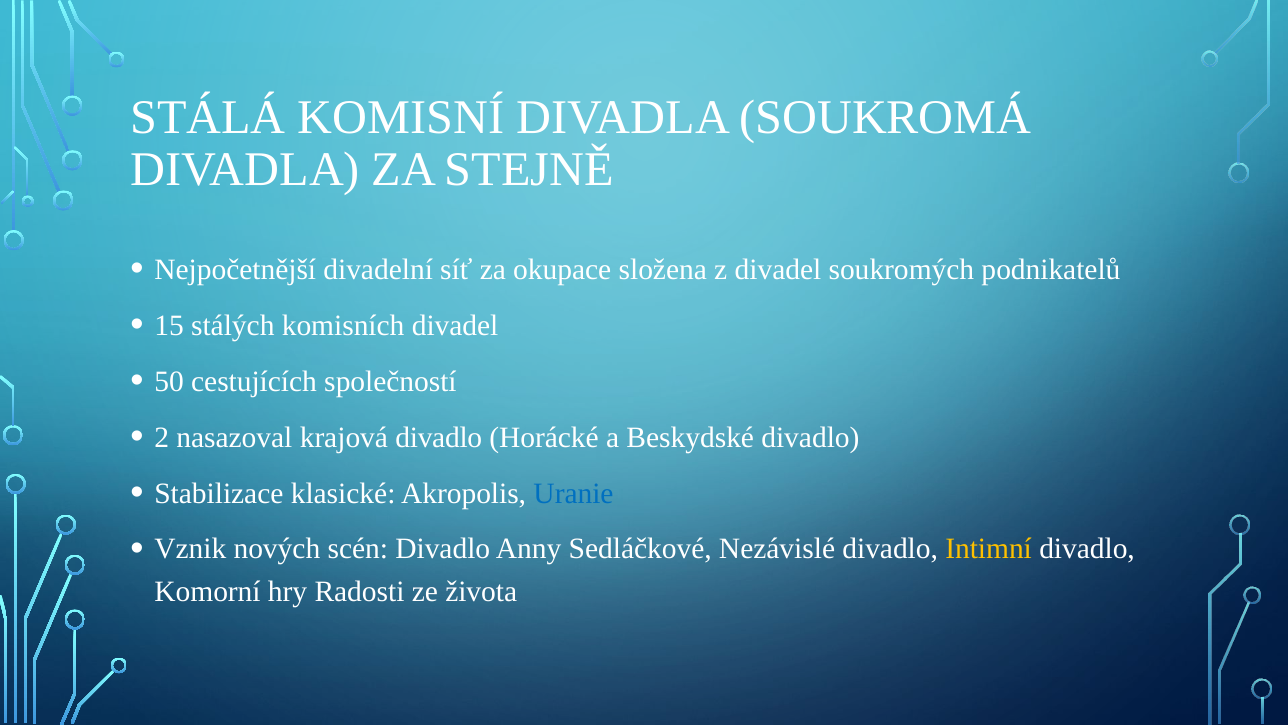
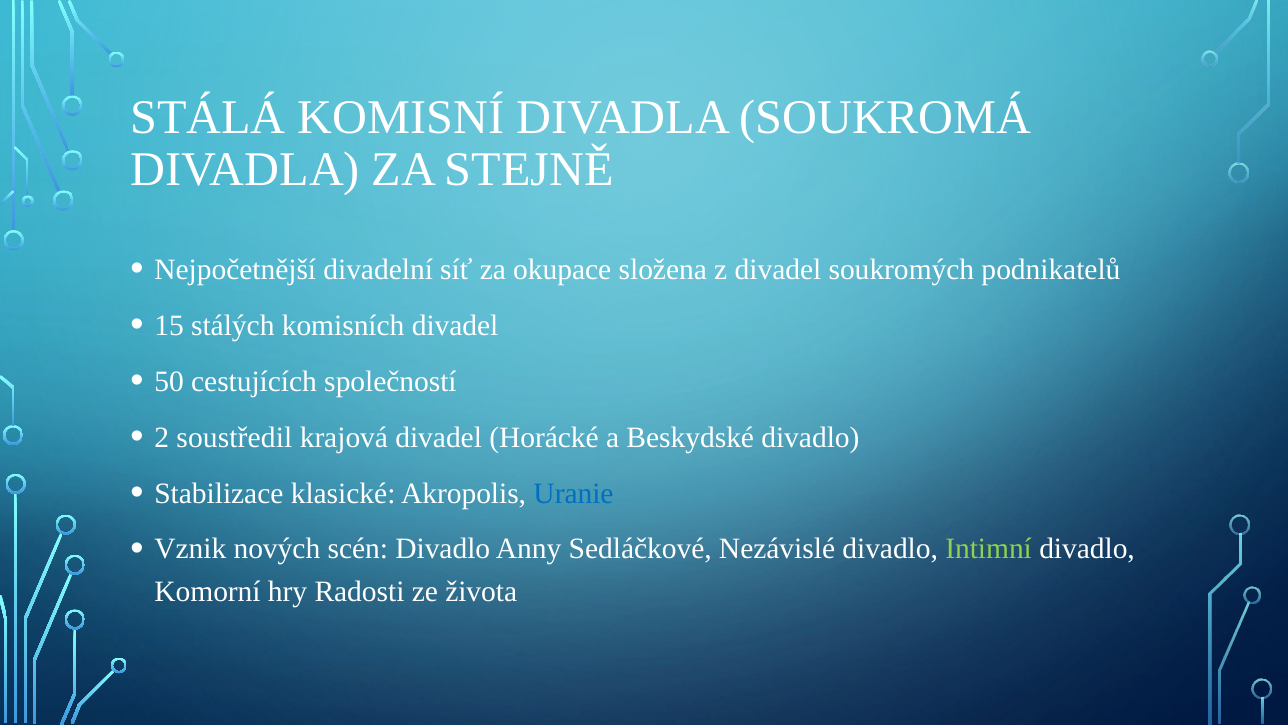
nasazoval: nasazoval -> soustředil (234, 437)
krajová divadlo: divadlo -> divadel (439, 437)
Intimní colour: yellow -> light green (989, 549)
